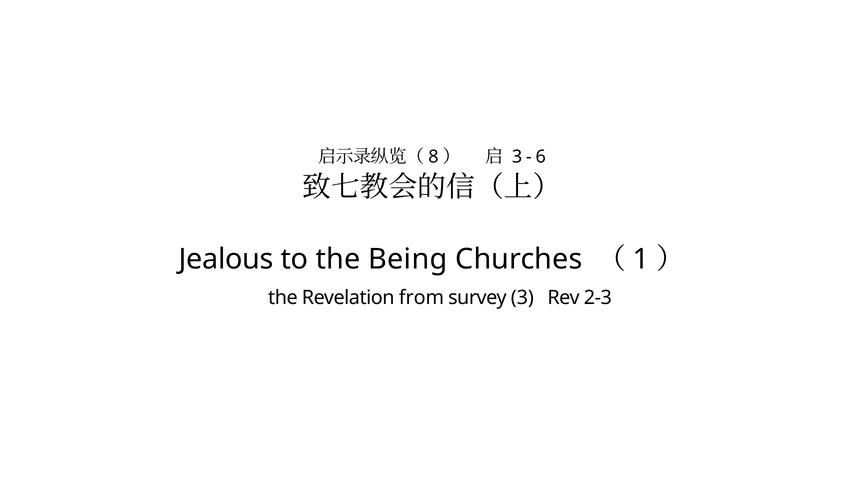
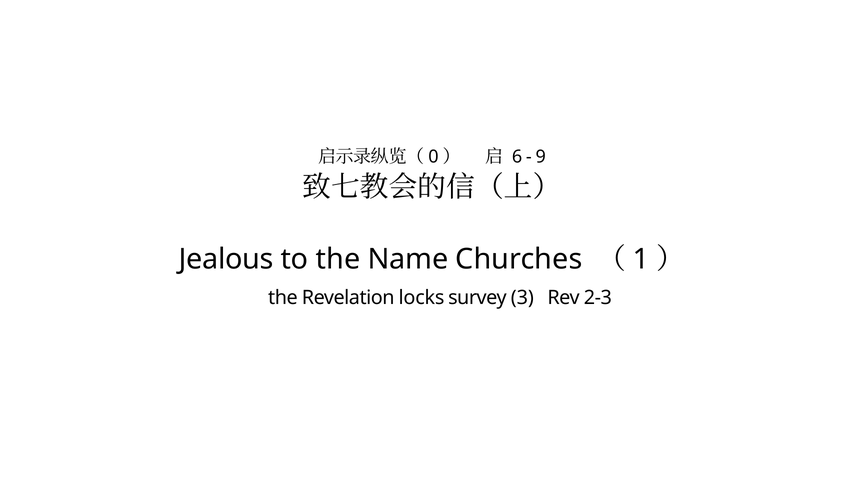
8: 8 -> 0 (434, 157)
3: 3 -> 6 (517, 157)
6: 6 -> 9 (541, 157)
Being: Being -> Name (408, 259)
from: from -> locks (422, 298)
